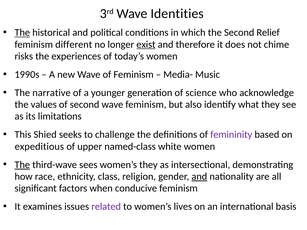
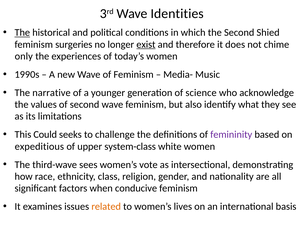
Relief: Relief -> Shied (268, 33)
different: different -> surgeries (74, 44)
risks: risks -> only (24, 56)
Shied: Shied -> Could (45, 135)
named-class: named-class -> system-class (130, 147)
The underline: present -> none (22, 165)
women’s they: they -> vote (148, 165)
and underline: present -> none (199, 177)
related colour: purple -> orange (106, 207)
